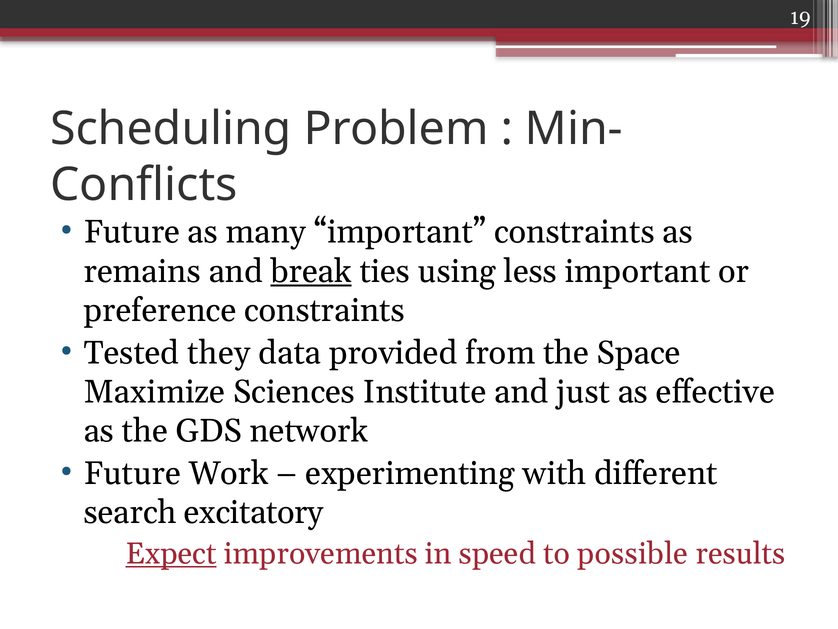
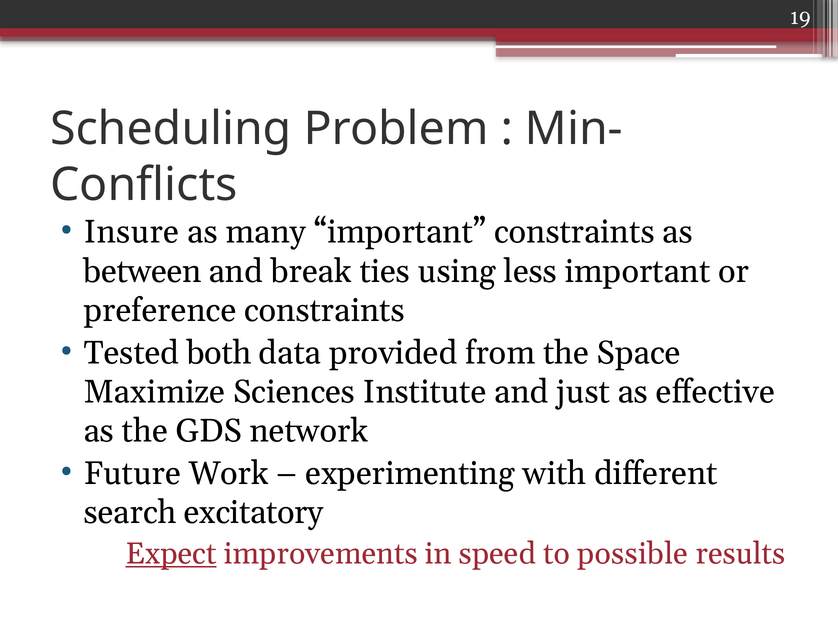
Future: Future -> Insure (132, 232)
remains: remains -> between (142, 271)
break underline: present -> none (311, 271)
they: they -> both (219, 353)
